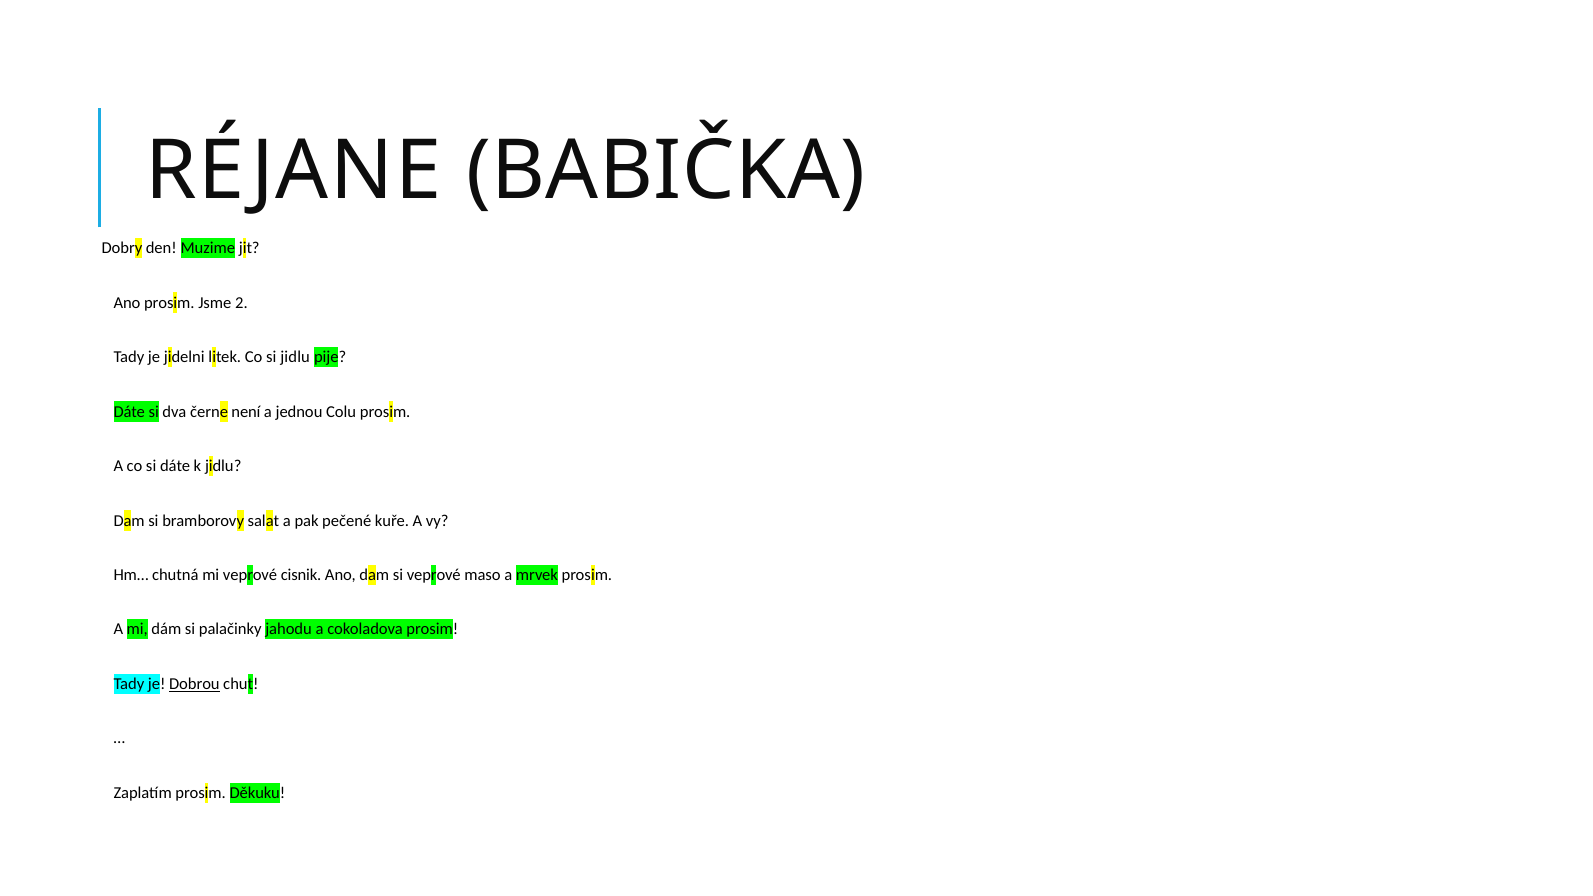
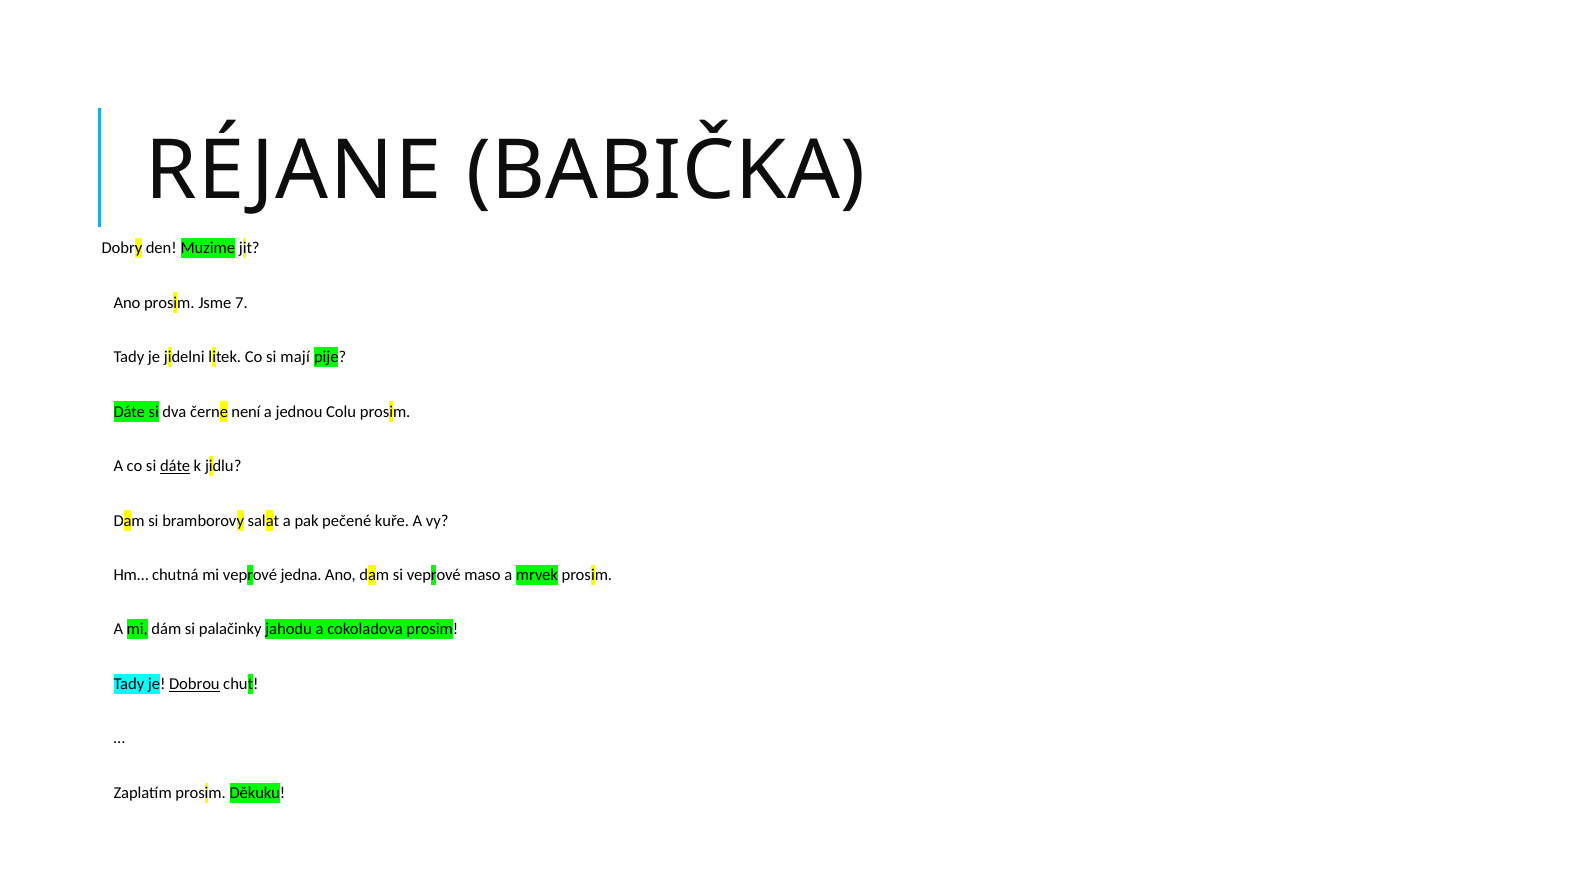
2: 2 -> 7 (241, 303)
si jidlu: jidlu -> mají (295, 357)
dáte underline: none -> present (175, 466)
cisnik: cisnik -> jedna (301, 575)
